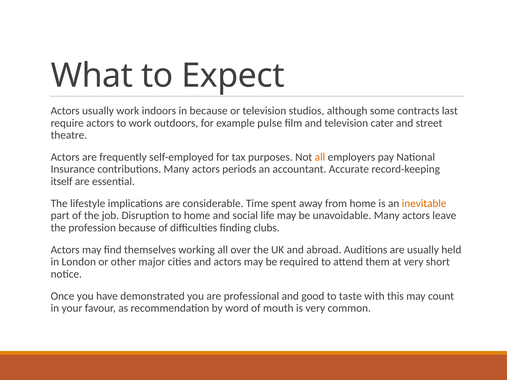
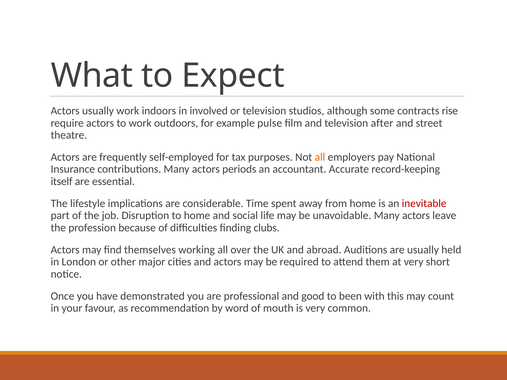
in because: because -> involved (209, 111)
last: last -> rise (450, 111)
cater: cater -> after (382, 123)
inevitable colour: orange -> red (424, 204)
taste: taste -> been (350, 296)
